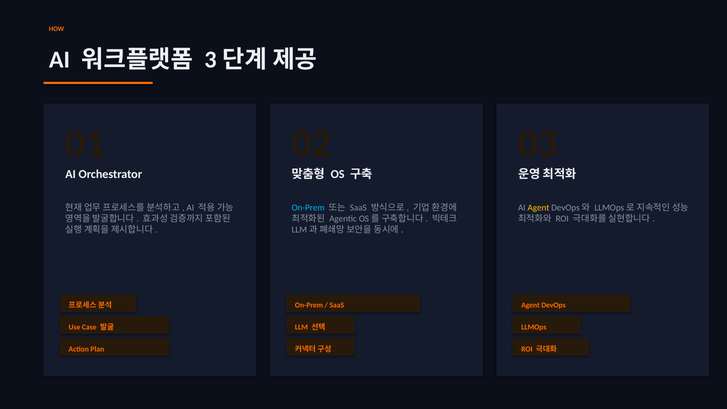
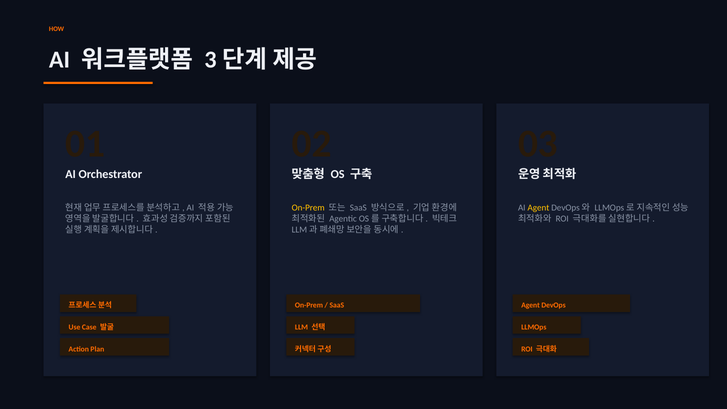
On-Prem colour: light blue -> yellow (308, 208)
